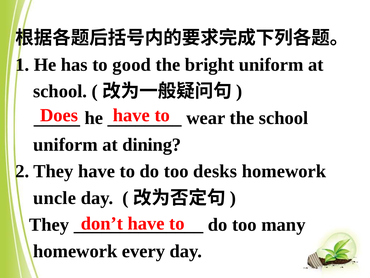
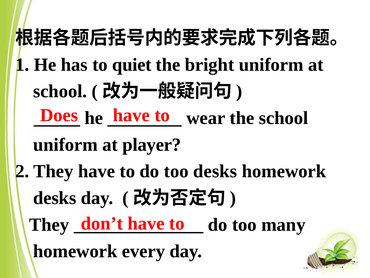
good: good -> quiet (132, 65)
dining: dining -> player (152, 144)
uncle: uncle -> desks (55, 198)
